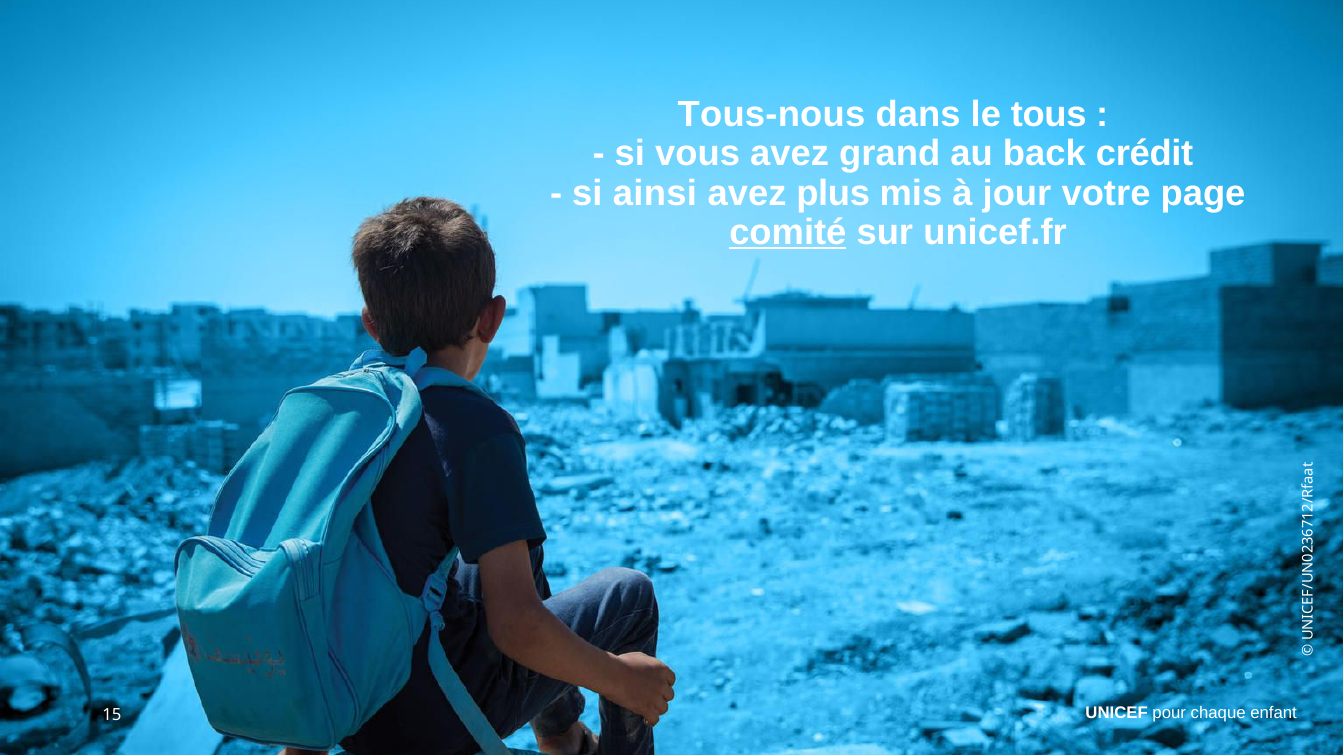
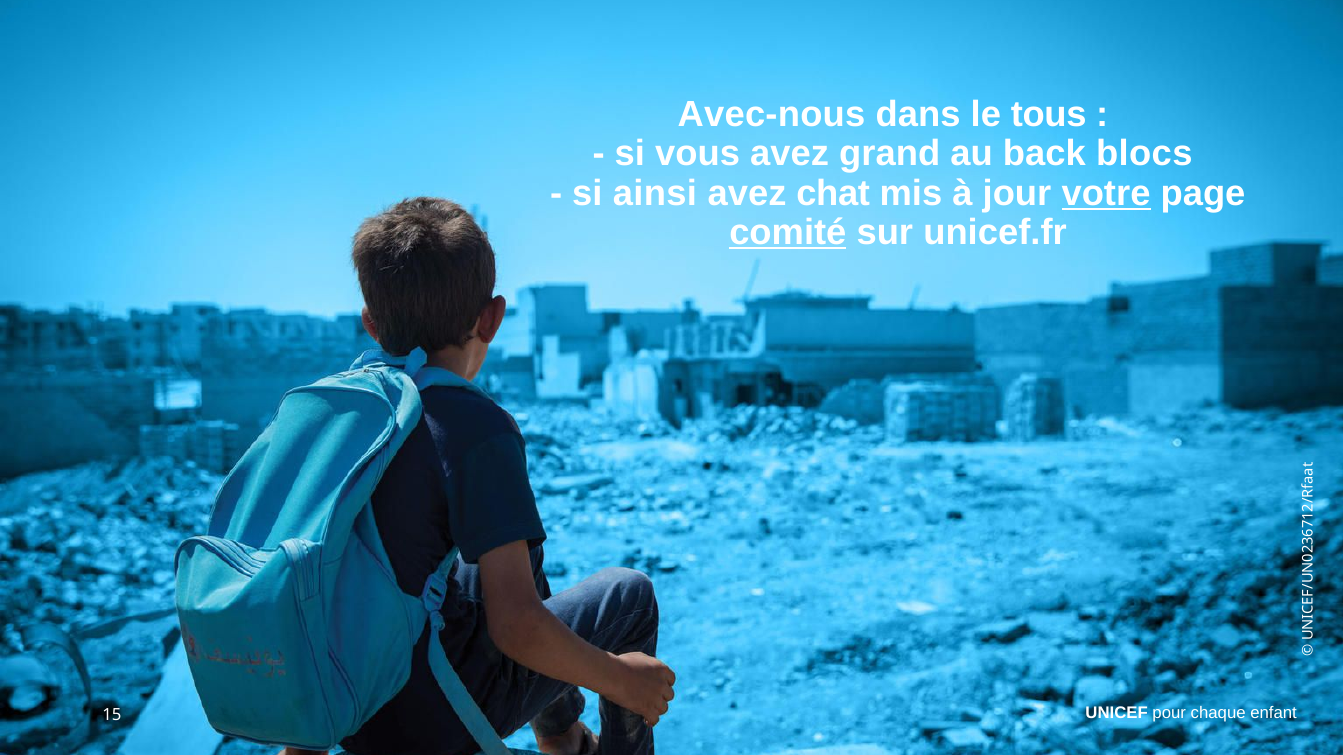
Tous-nous: Tous-nous -> Avec-nous (771, 115)
crédit: crédit -> blocs (1144, 154)
plus: plus -> chat (833, 193)
votre underline: none -> present (1106, 193)
